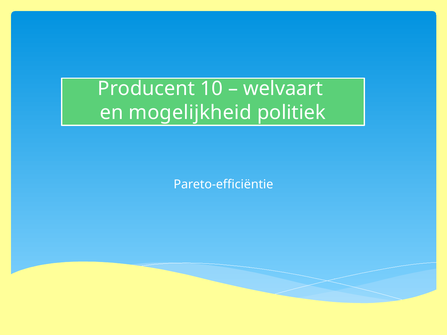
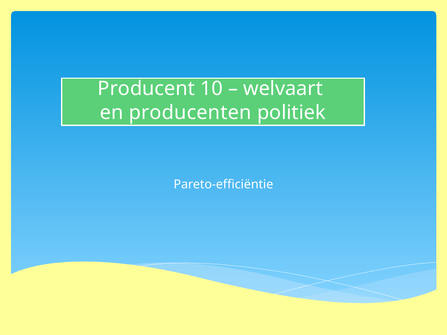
mogelijkheid: mogelijkheid -> producenten (190, 113)
